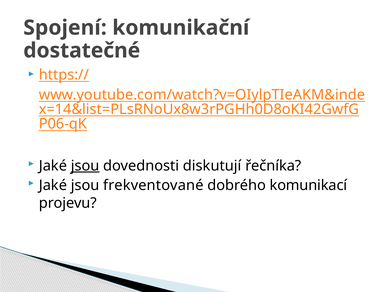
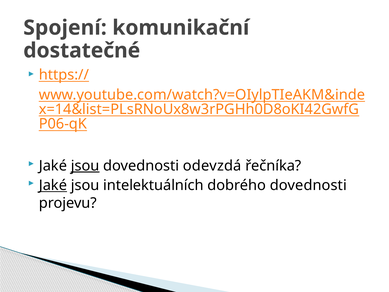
diskutují: diskutují -> odevzdá (212, 166)
Jaké underline: none -> present (53, 185)
frekventované: frekventované -> intelektuálních (153, 185)
dobrého komunikací: komunikací -> dovednosti (308, 185)
